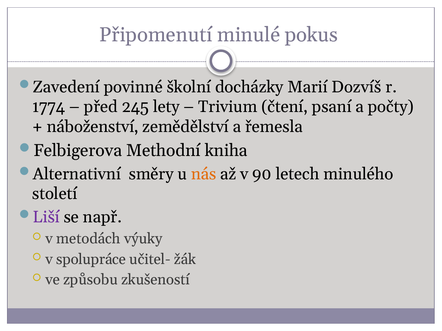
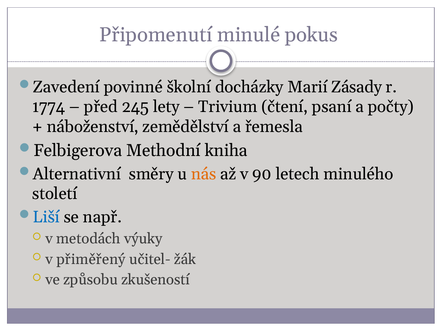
Dozvíš: Dozvíš -> Zásady (357, 87)
Liší colour: purple -> blue (46, 217)
spolupráce: spolupráce -> přiměřený (91, 260)
